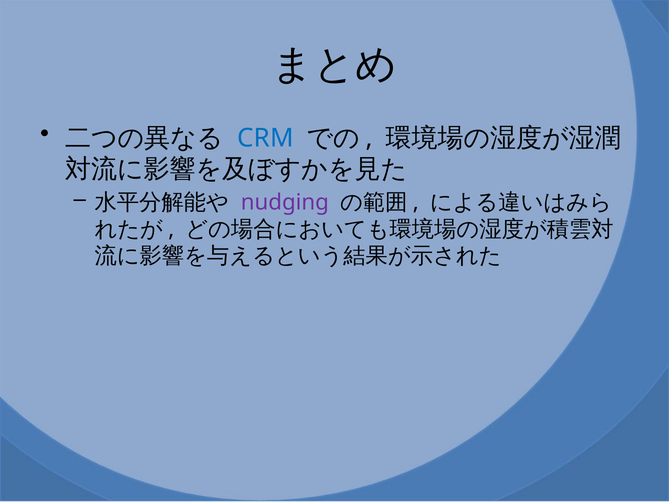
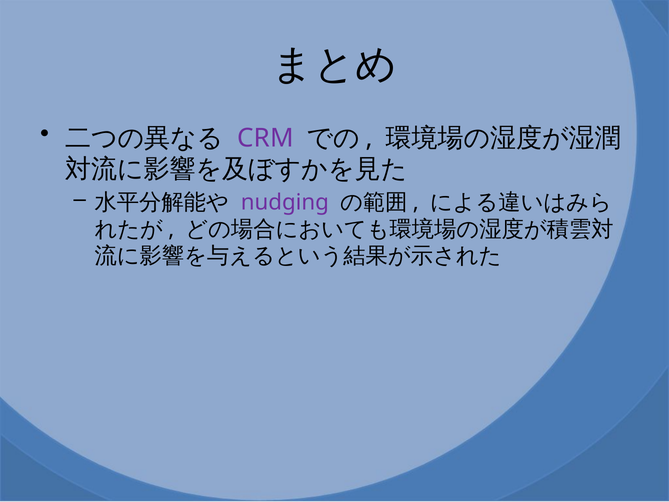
CRM colour: blue -> purple (266, 138)
